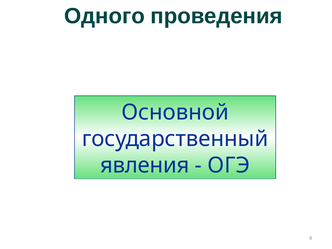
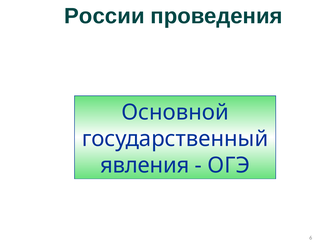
Одного: Одного -> России (104, 16)
